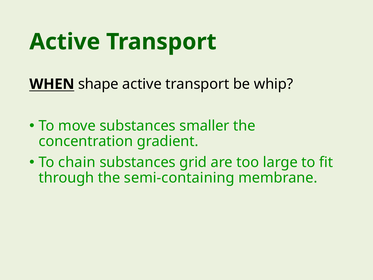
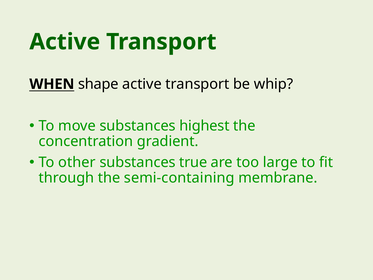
smaller: smaller -> highest (204, 126)
chain: chain -> other (77, 162)
grid: grid -> true (193, 162)
